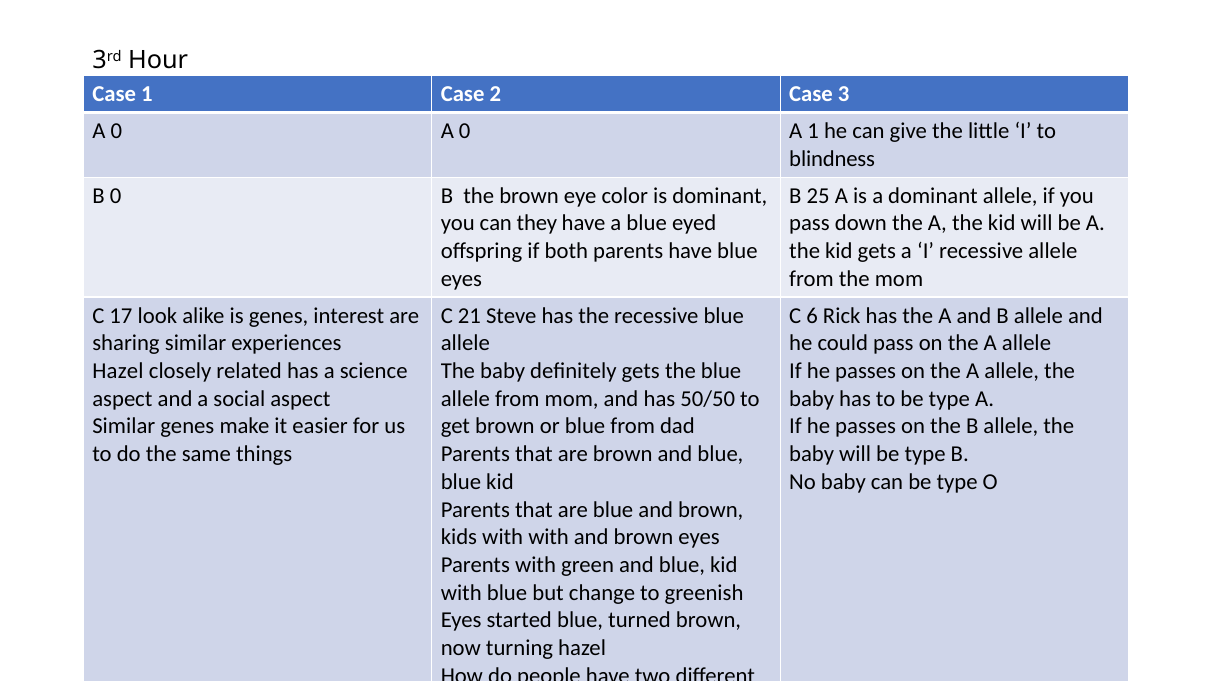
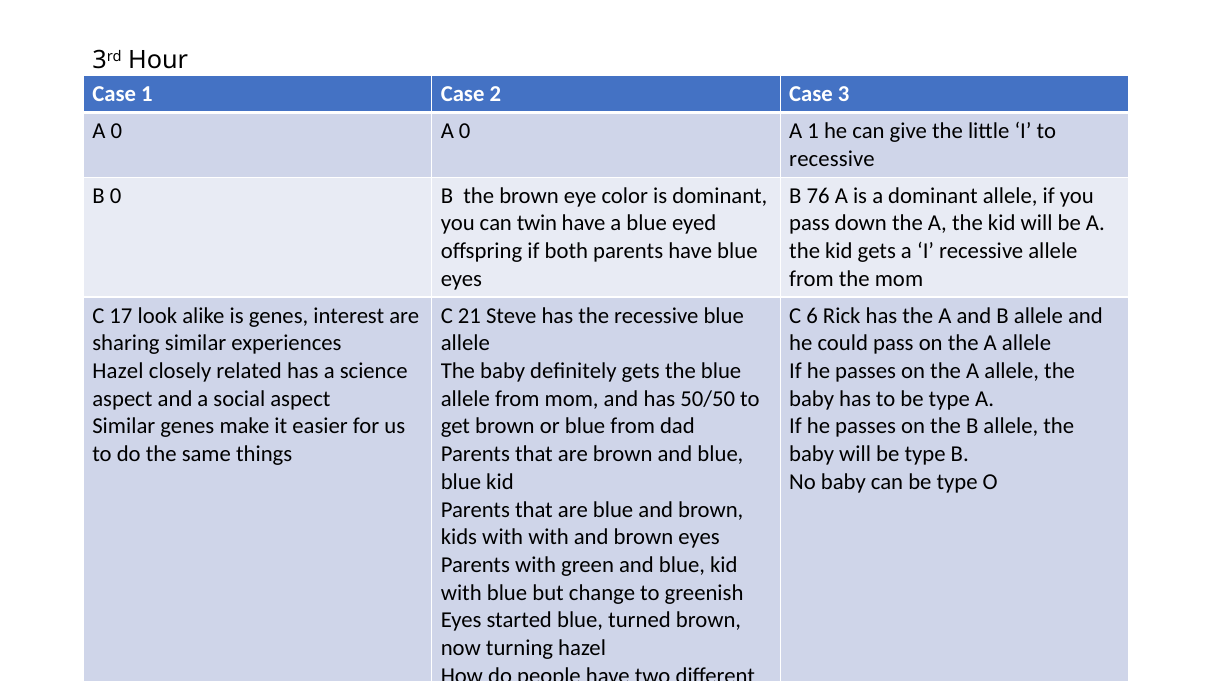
blindness: blindness -> recessive (832, 159)
25: 25 -> 76 (818, 196)
can they: they -> twin (537, 224)
